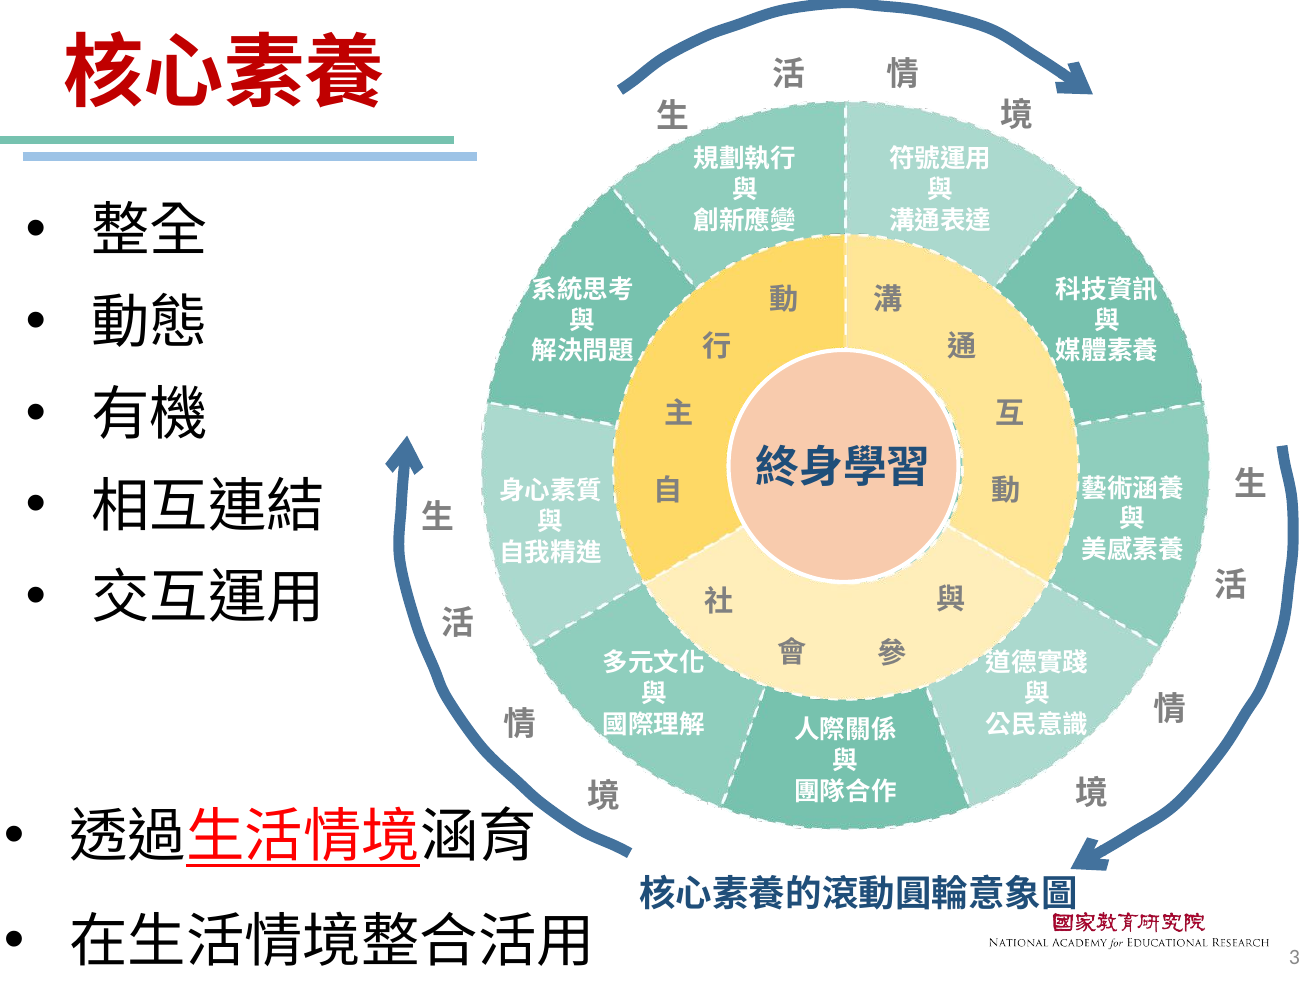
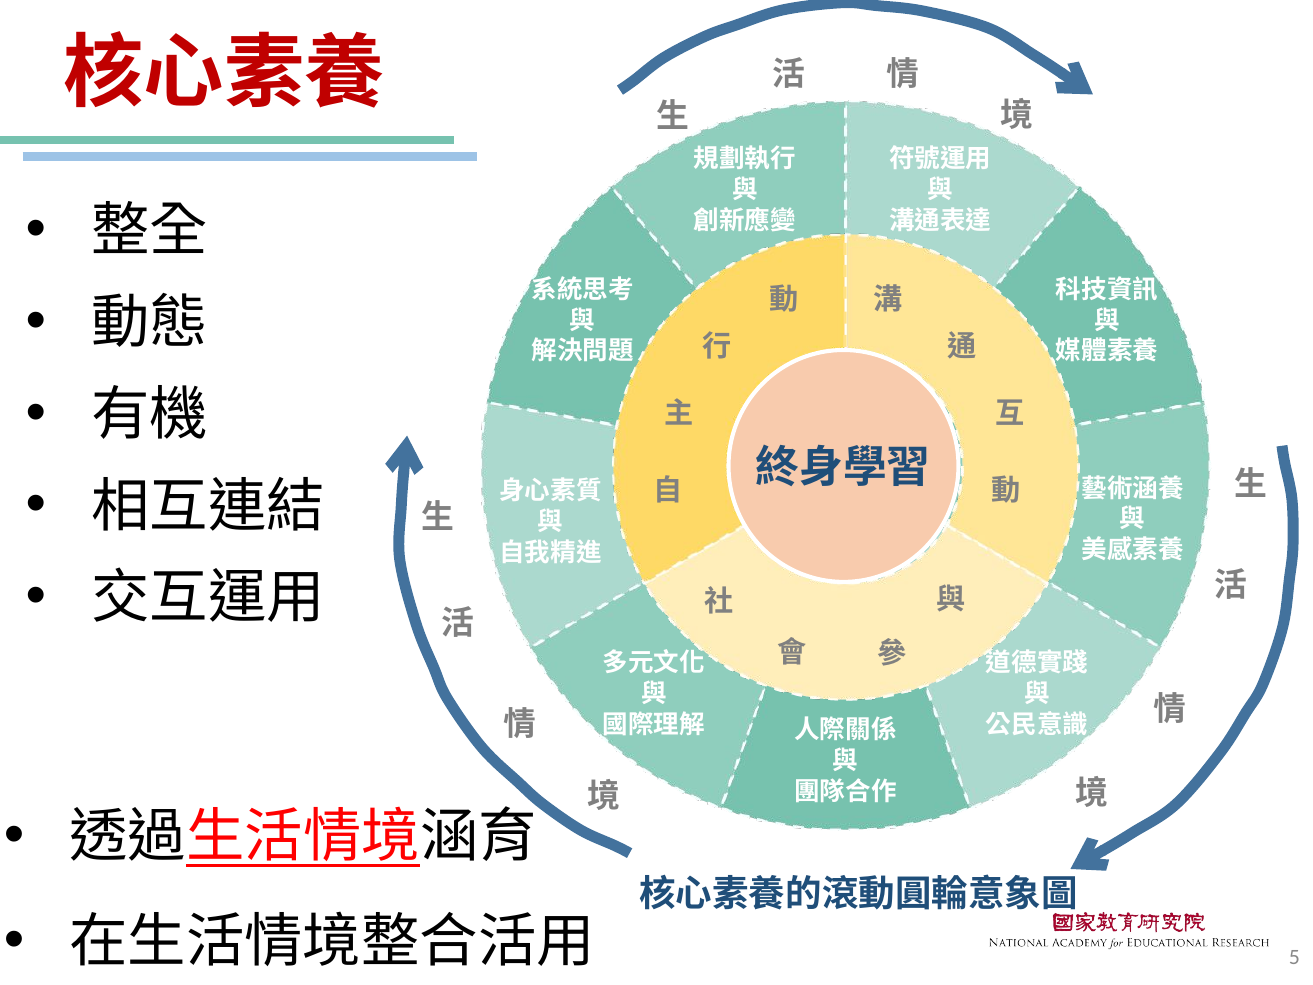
3: 3 -> 5 (1294, 957)
